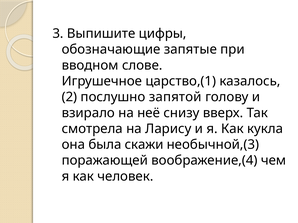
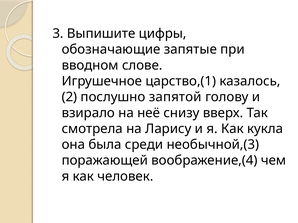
скажи: скажи -> среди (144, 145)
